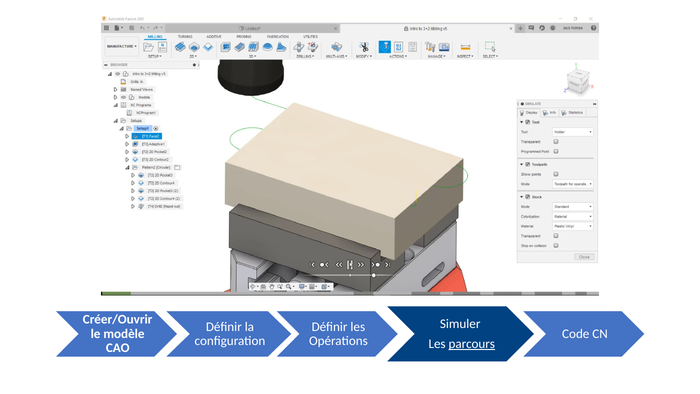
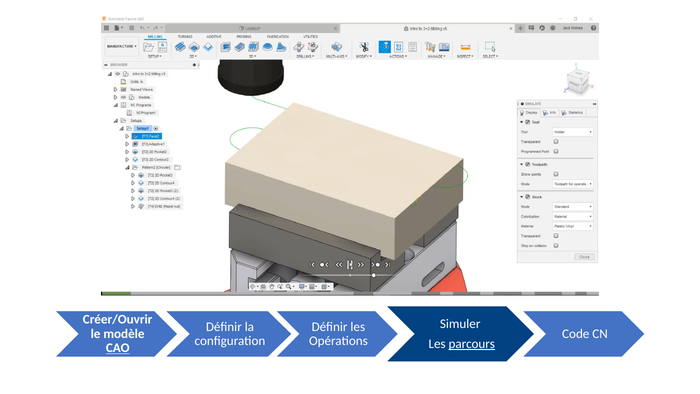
CAO underline: none -> present (118, 348)
